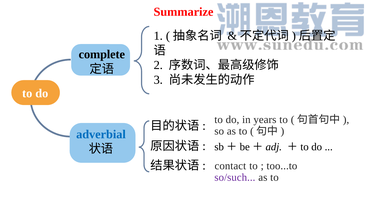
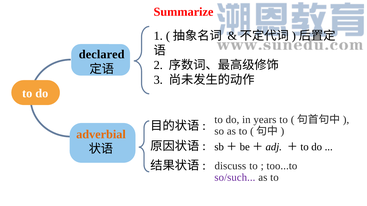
complete: complete -> declared (102, 54)
adverbial colour: blue -> orange (101, 135)
contact: contact -> discuss (230, 166)
